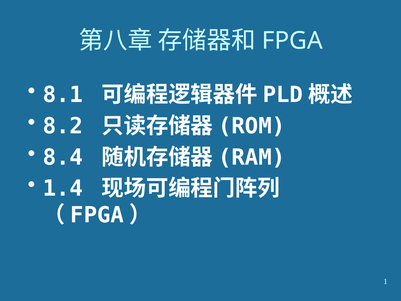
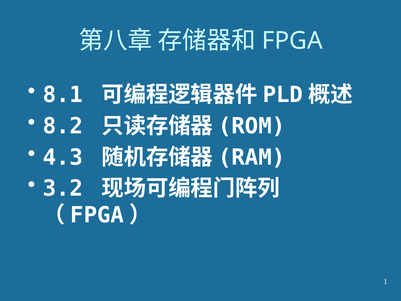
8.4: 8.4 -> 4.3 (63, 157)
1.4: 1.4 -> 3.2 (63, 188)
